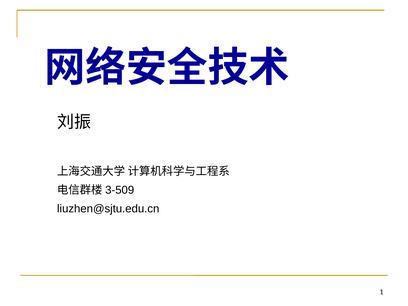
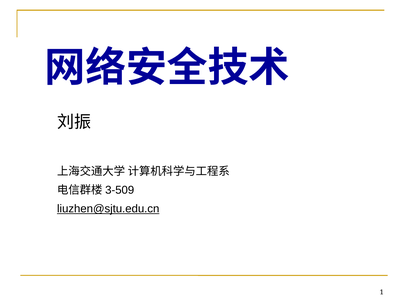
liuzhen@sjtu.edu.cn underline: none -> present (108, 209)
